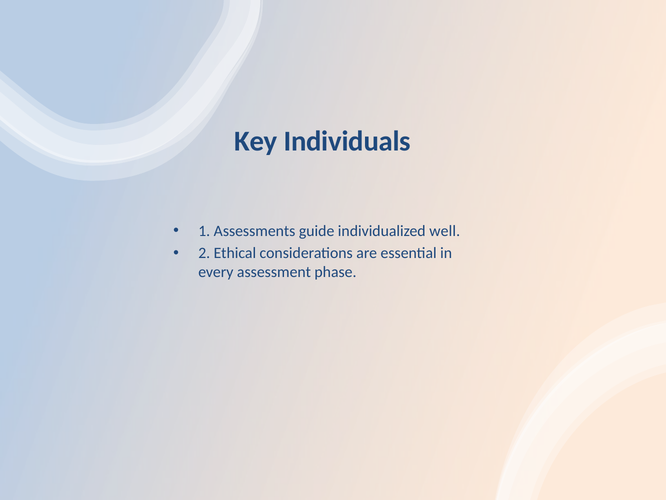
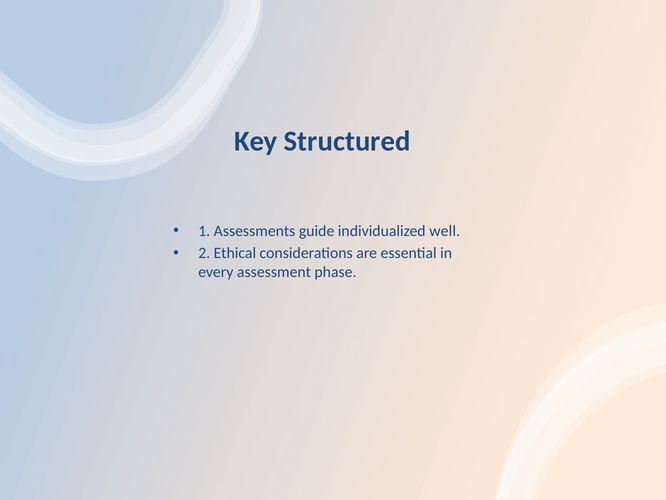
Individuals: Individuals -> Structured (347, 141)
